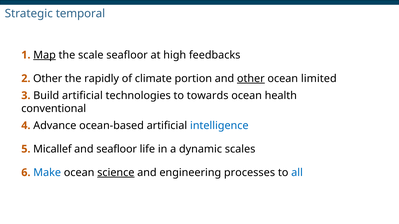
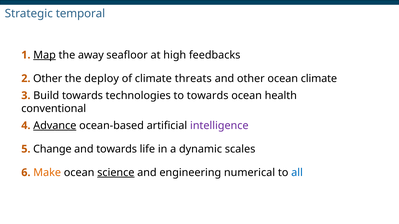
scale: scale -> away (91, 55)
rapidly: rapidly -> deploy (102, 79)
portion: portion -> threats (193, 79)
other underline: present -> none (251, 79)
ocean limited: limited -> climate (319, 79)
Build artificial: artificial -> towards (82, 96)
Advance underline: none -> present (55, 126)
intelligence colour: blue -> purple (219, 126)
Micallef: Micallef -> Change (52, 149)
and seafloor: seafloor -> towards (117, 149)
Make colour: blue -> orange (47, 173)
processes: processes -> numerical (250, 173)
